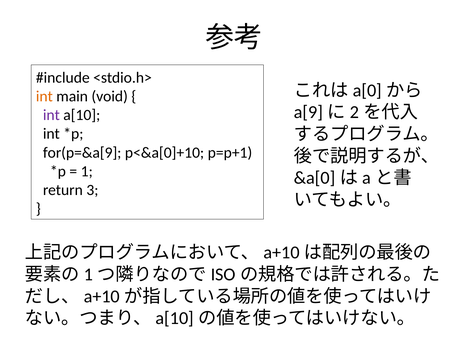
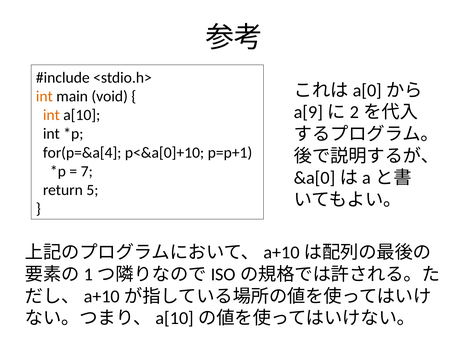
int colour: purple -> orange (51, 115)
for(p=&a[9: for(p=&a[9 -> for(p=&a[4 (82, 153)
1: 1 -> 7 (87, 171)
3: 3 -> 5 (92, 190)
